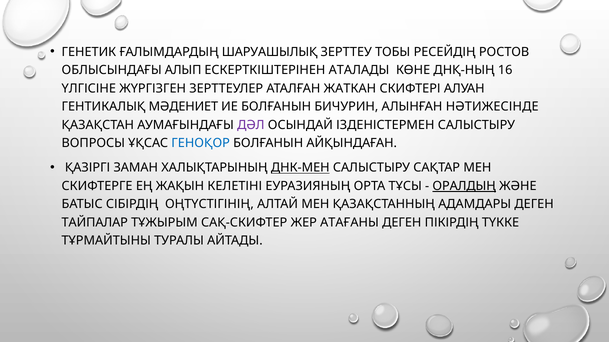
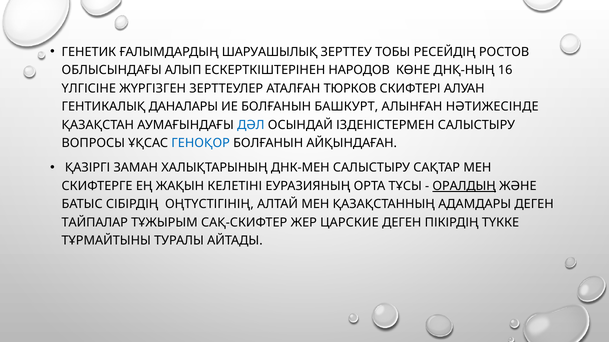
АТАЛАДЫ: АТАЛАДЫ -> НАРОДОВ (359, 70)
ЖАТКАН: ЖАТКАН -> ТЮРКОВ (350, 88)
МӘДЕНИЕТ: МӘДЕНИЕТ -> ДАНАЛАРЫ (183, 107)
БИЧУРИН: БИЧУРИН -> БАШКУРТ (346, 107)
ДӘЛ colour: purple -> blue (251, 125)
ДНК-МЕН underline: present -> none (300, 168)
АТАҒАНЫ: АТАҒАНЫ -> ЦАРСКИЕ (349, 223)
